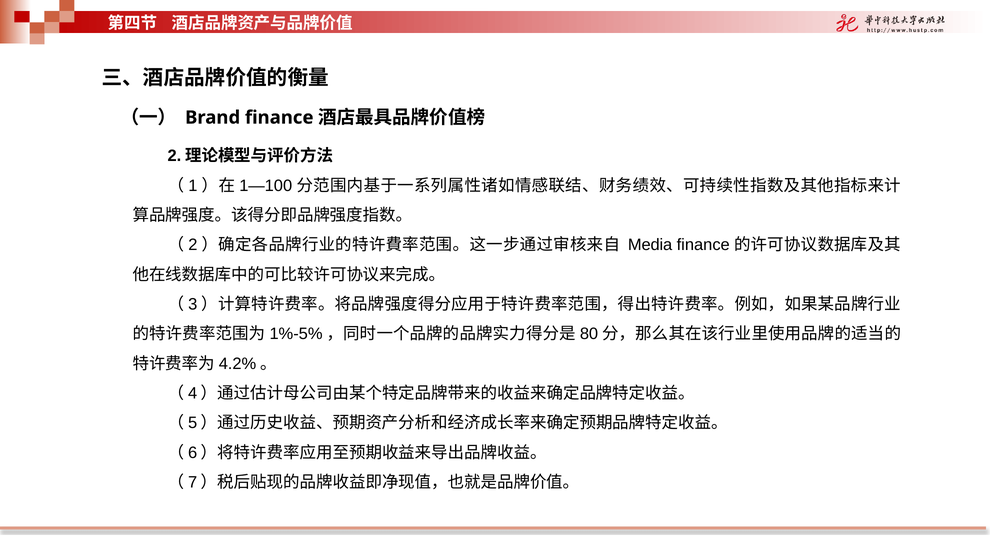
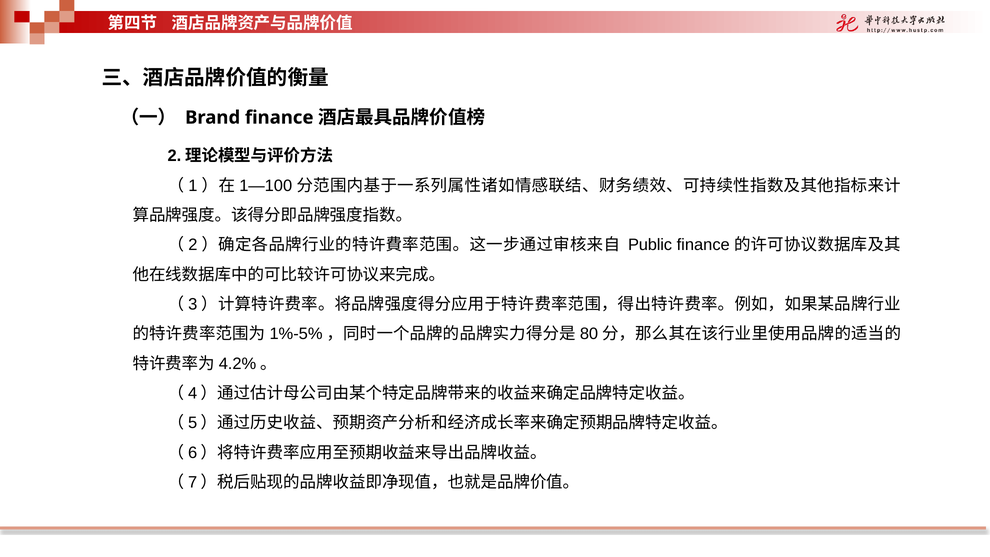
Media: Media -> Public (650, 245)
